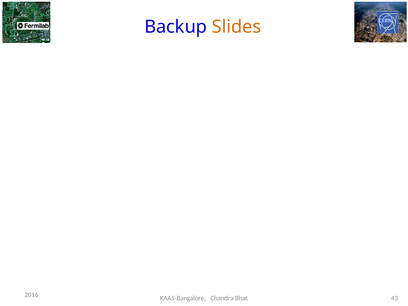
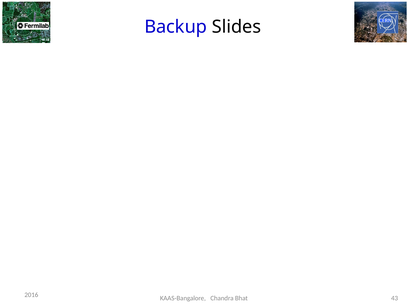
Slides colour: orange -> black (236, 27)
